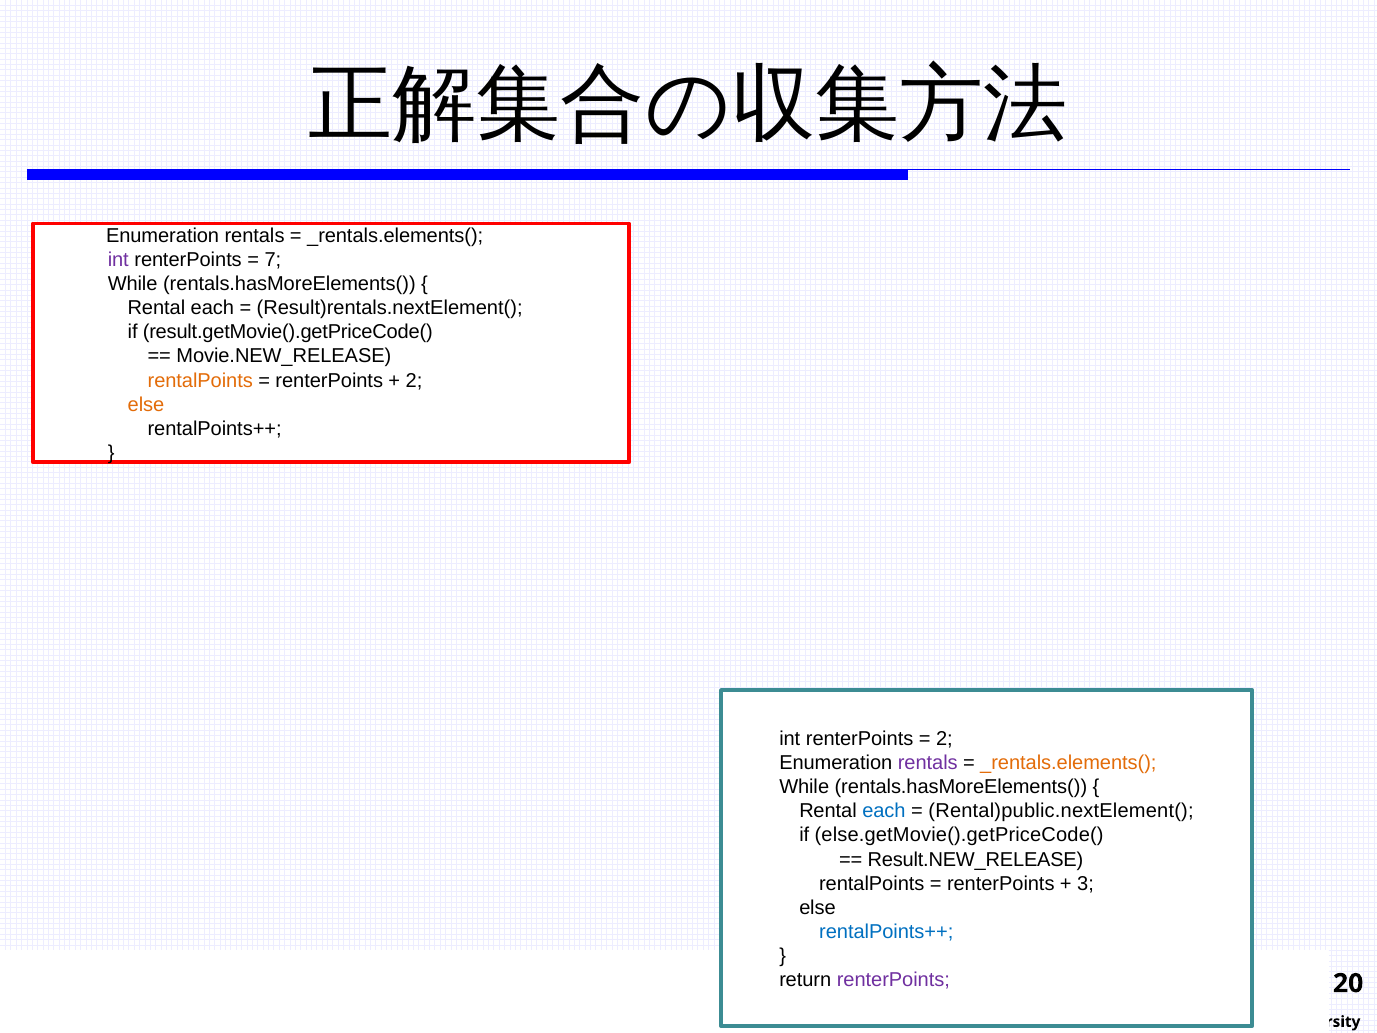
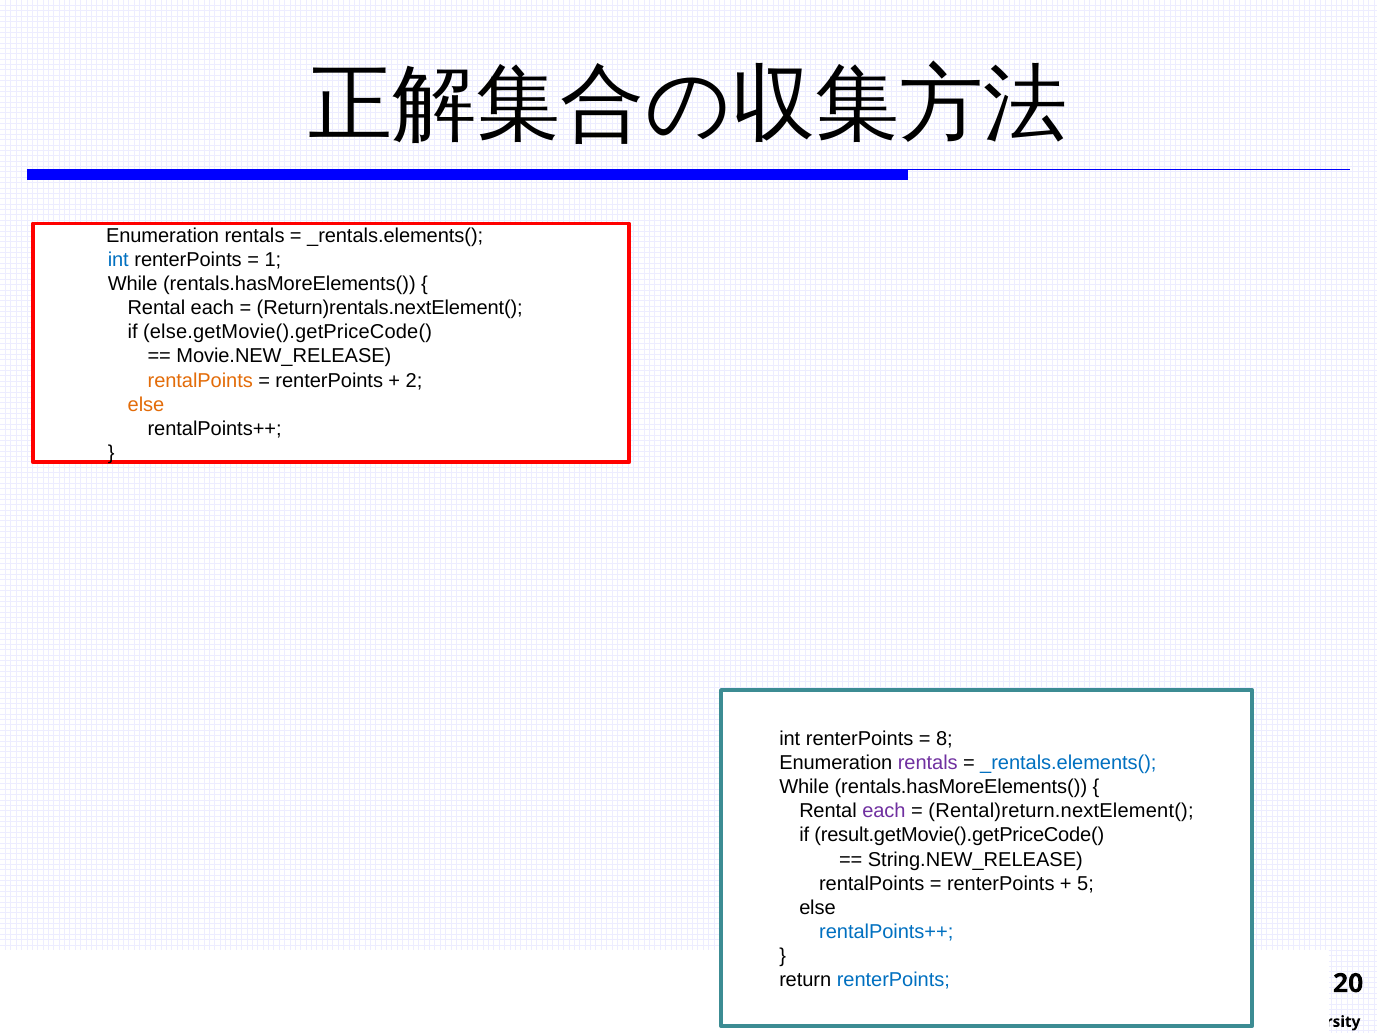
int colour: purple -> blue (118, 260)
7: 7 -> 1 (273, 260)
Result)rentals.nextElement(: Result)rentals.nextElement( -> Return)rentals.nextElement( (390, 308)
result.getMovie().getPriceCode(: result.getMovie().getPriceCode( -> else.getMovie().getPriceCode( (288, 332)
2: 2 -> 8 (944, 739)
_rentals.elements( colour: orange -> blue (1068, 763)
each colour: blue -> purple (884, 811)
Rental)public.nextElement(: Rental)public.nextElement( -> Rental)return.nextElement( (1061, 811)
else.getMovie().getPriceCode(: else.getMovie().getPriceCode( -> result.getMovie().getPriceCode( (959, 835)
Result.NEW_RELEASE: Result.NEW_RELEASE -> String.NEW_RELEASE (975, 859)
3: 3 -> 5 (1086, 883)
renterPoints colour: purple -> blue (893, 980)
